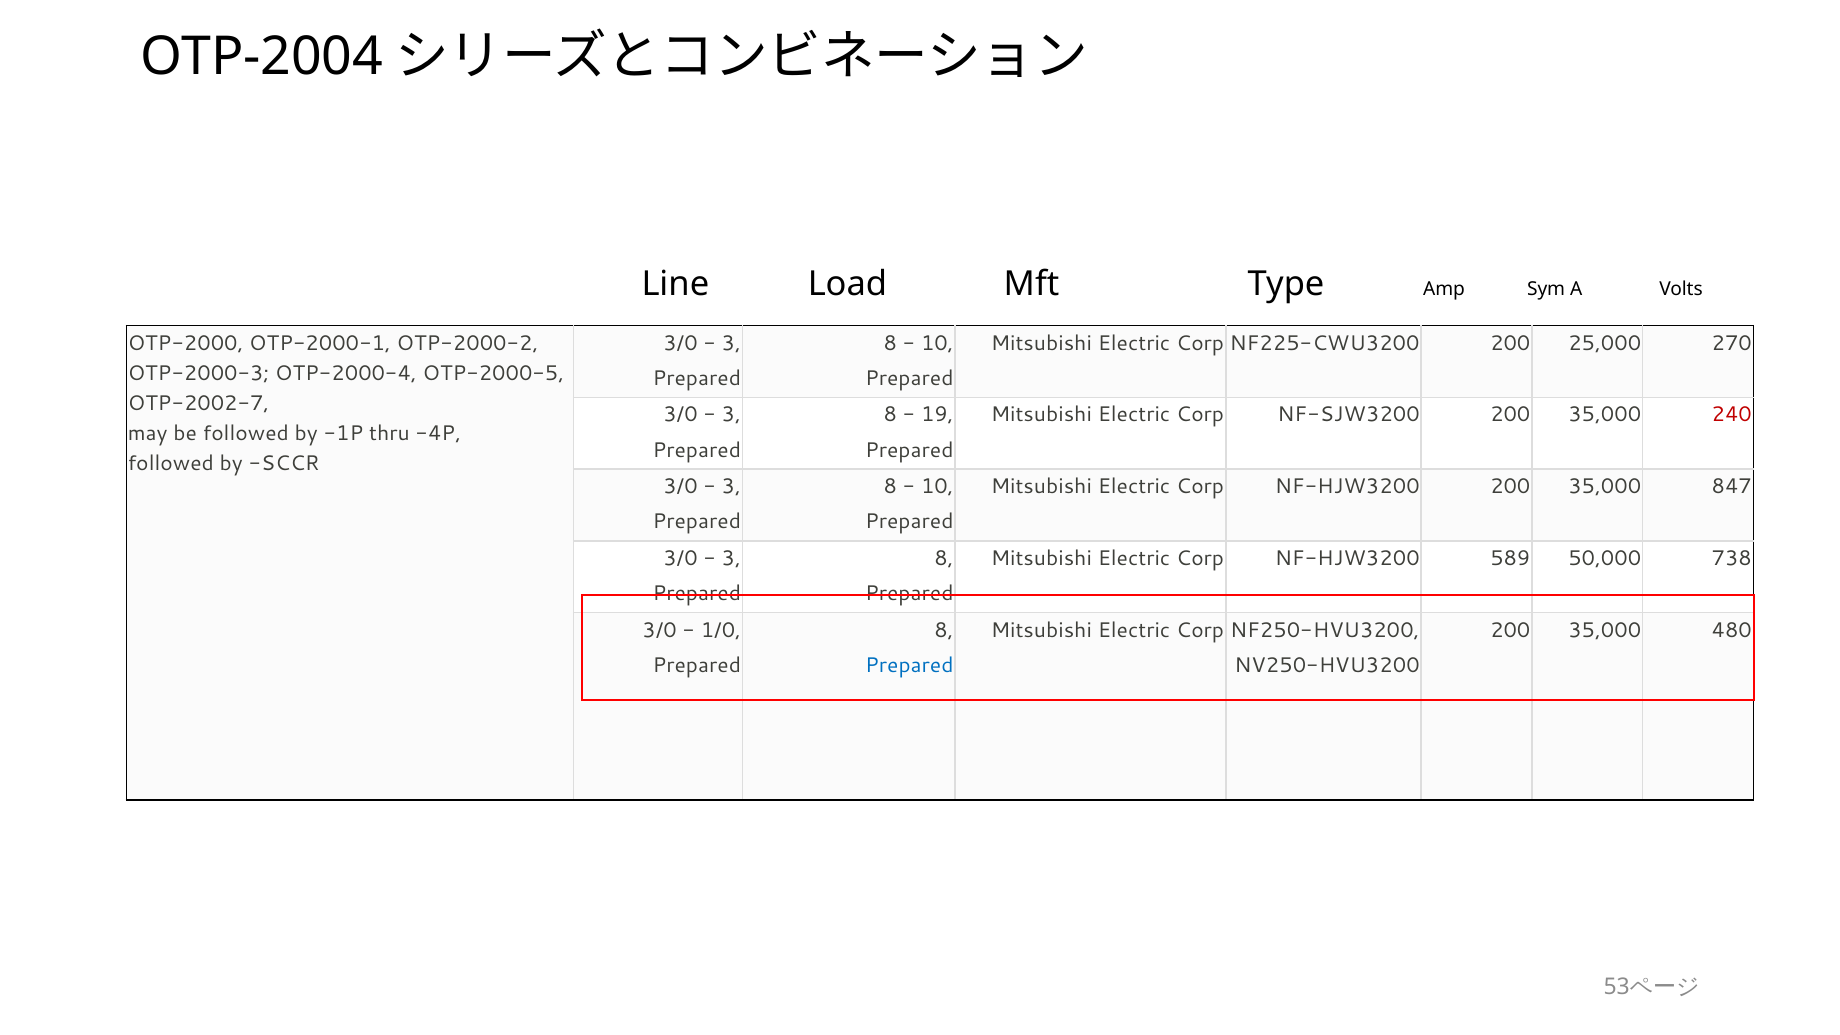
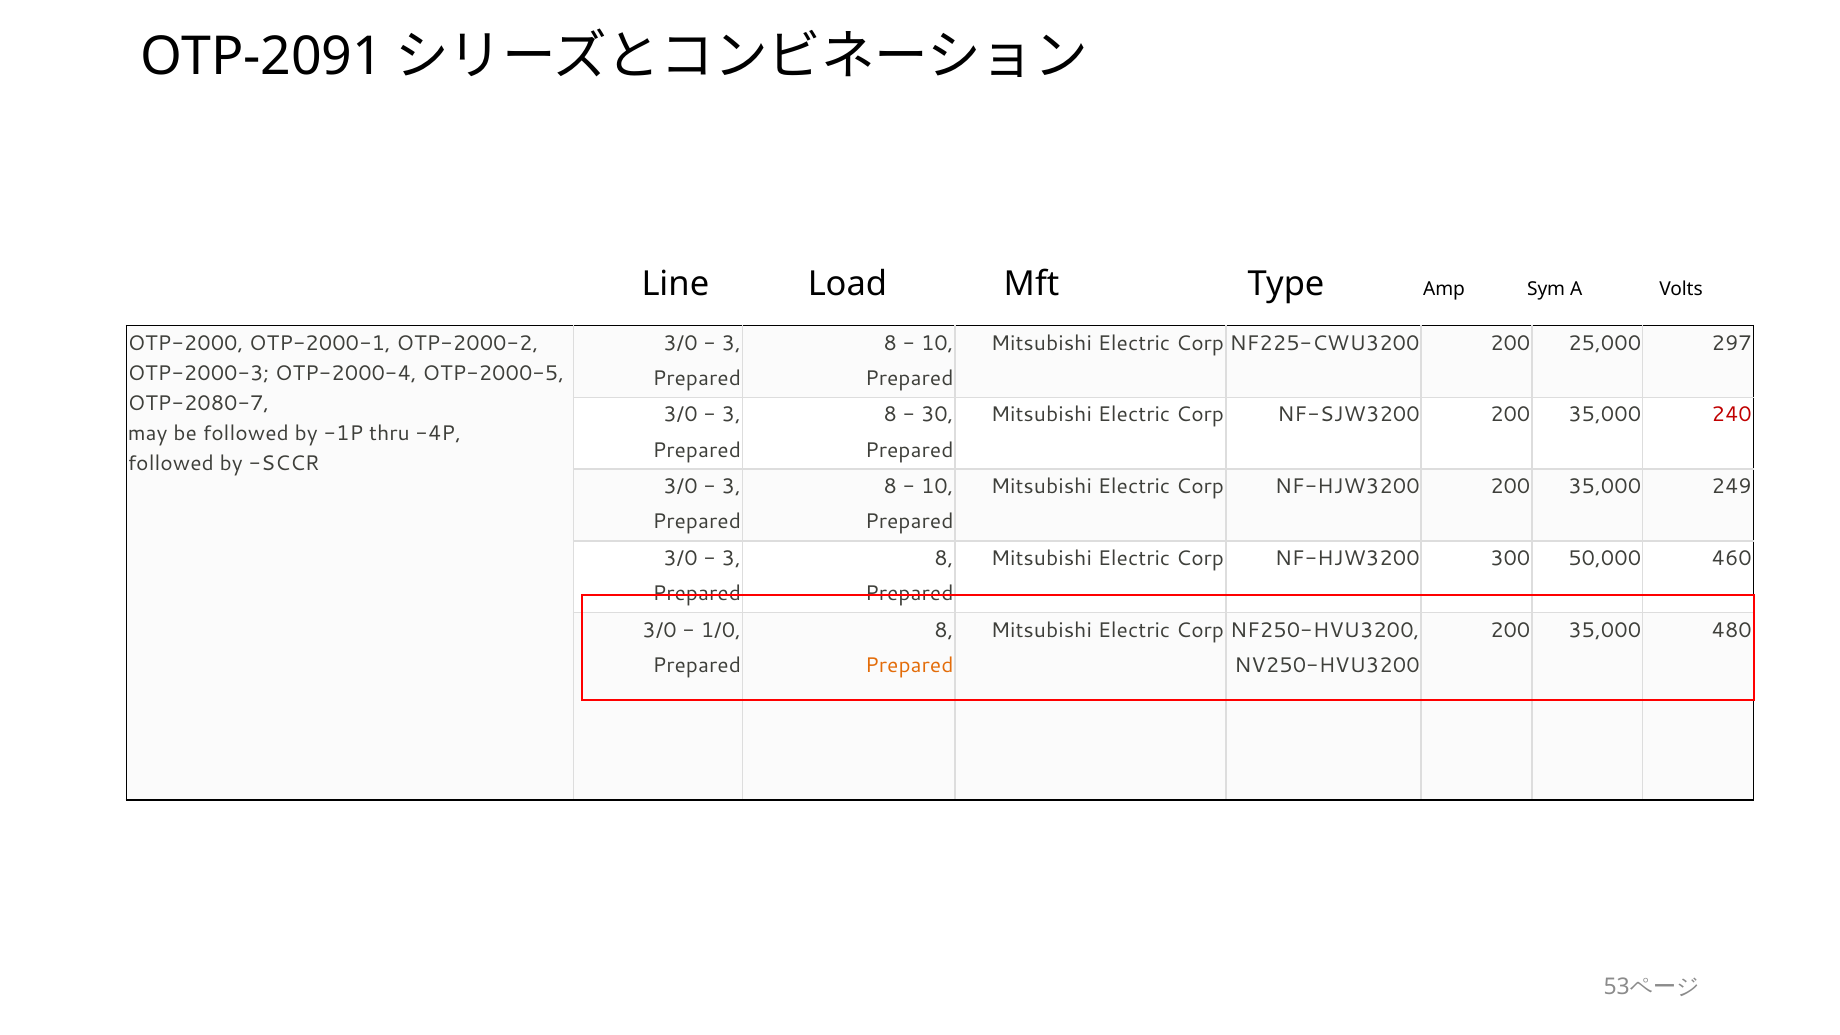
OTP-2004: OTP-2004 -> OTP-2091 (262, 57)
270: 270 -> 297 (1732, 343)
OTP-2002-7: OTP-2002-7 -> OTP-2080-7 (199, 404)
19: 19 -> 30 (937, 415)
847: 847 -> 249 (1732, 487)
589: 589 -> 300 (1510, 558)
738: 738 -> 460 (1732, 558)
Prepared colour: blue -> orange (909, 665)
